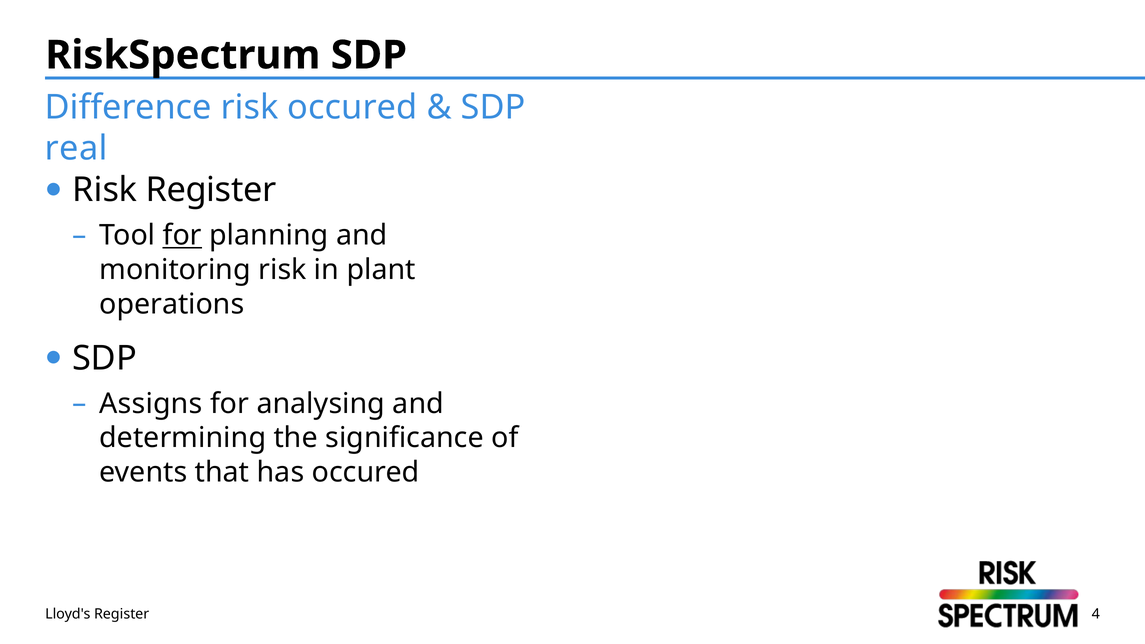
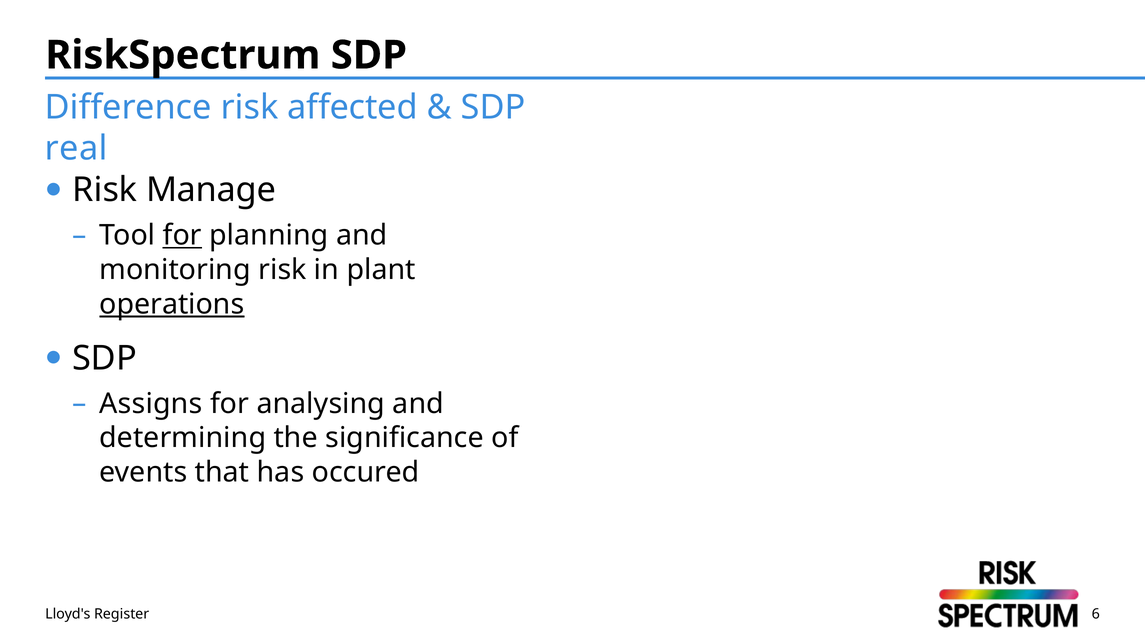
risk occured: occured -> affected (353, 107)
Risk Register: Register -> Manage (211, 190)
operations underline: none -> present (172, 304)
4: 4 -> 6 (1096, 614)
